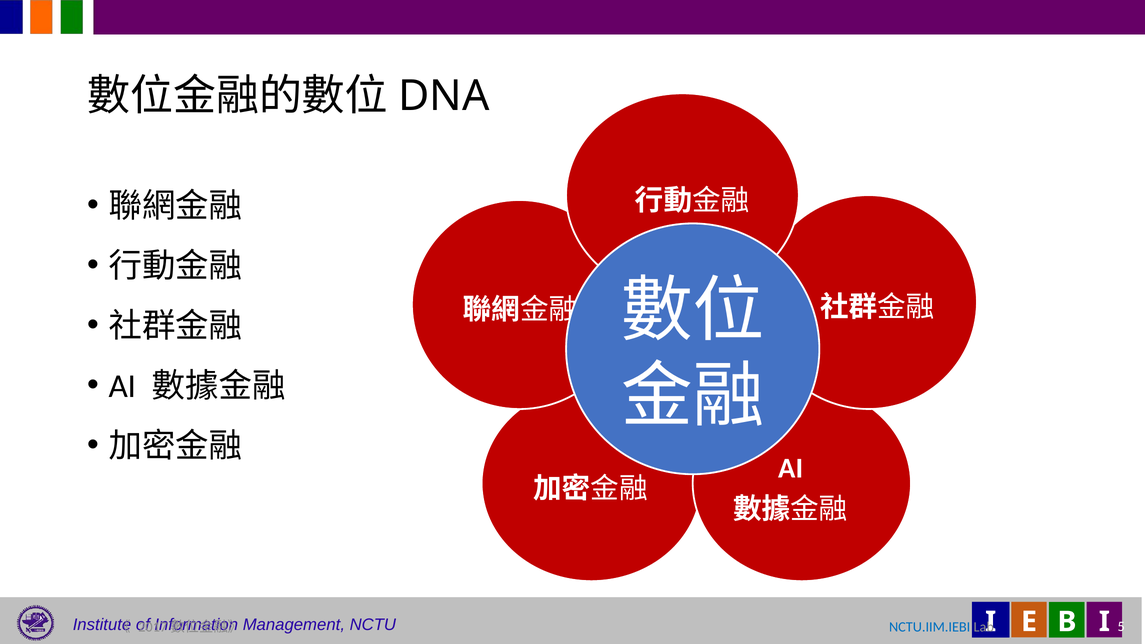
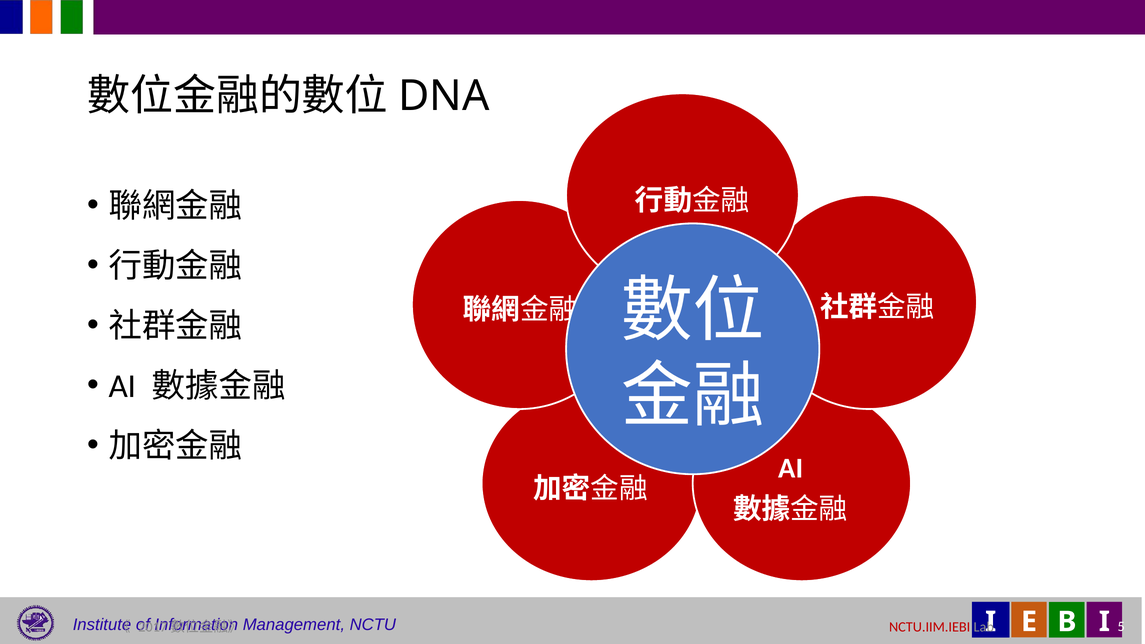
NCTU.IIM.IEBI colour: blue -> red (930, 627)
